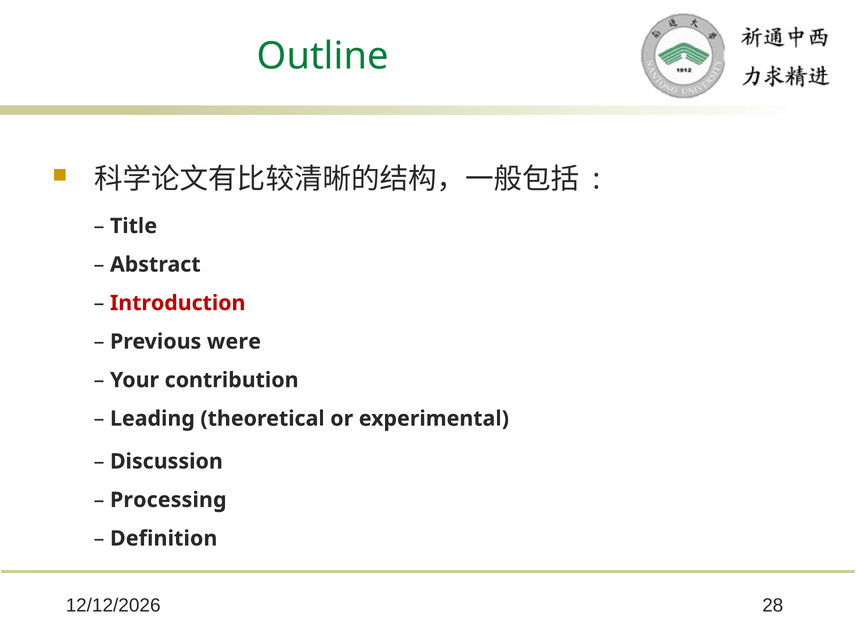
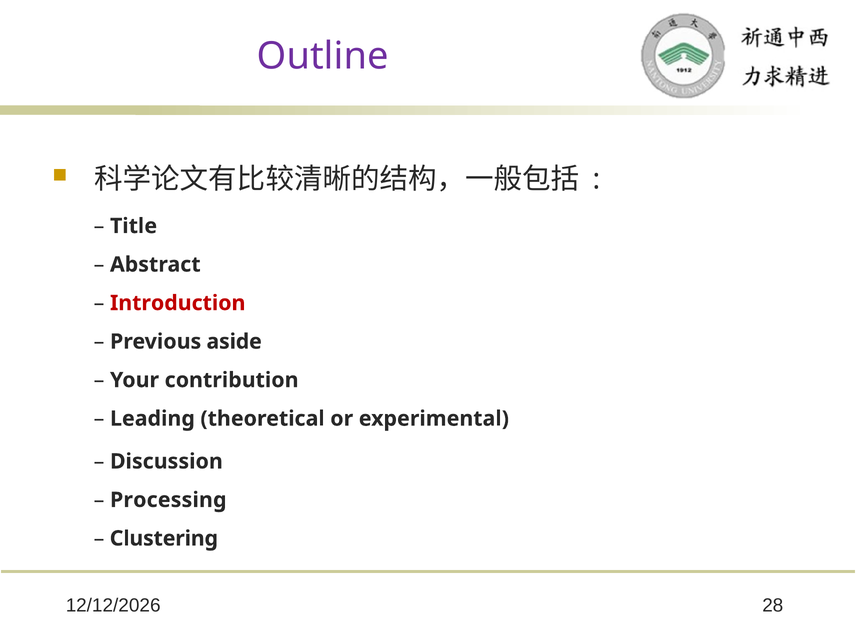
Outline colour: green -> purple (323, 56)
were: were -> aside (234, 342)
Definition: Definition -> Clustering (164, 538)
